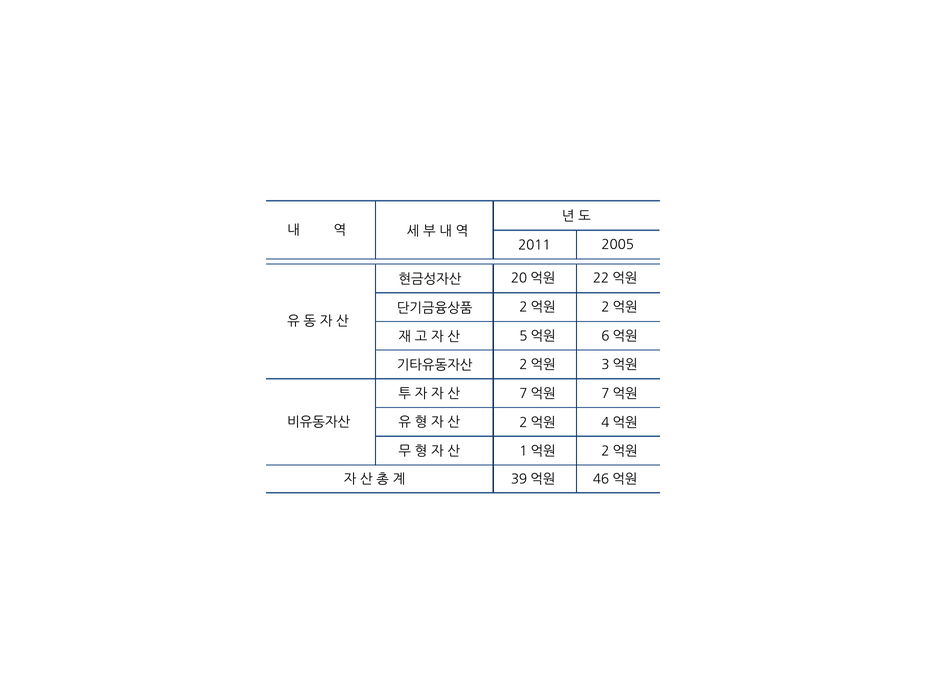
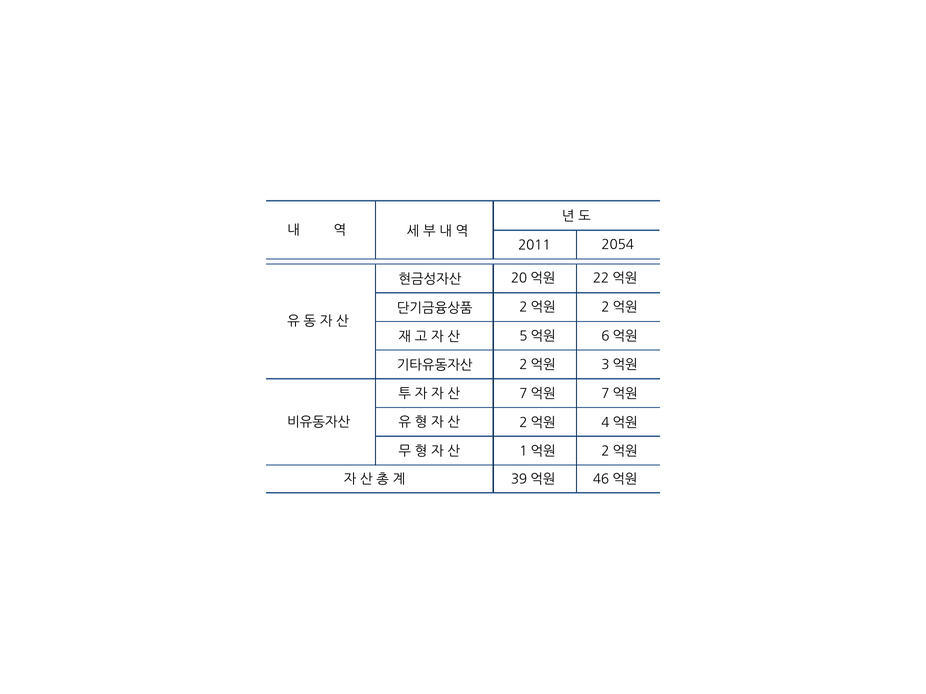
2005: 2005 -> 2054 (618, 245)
